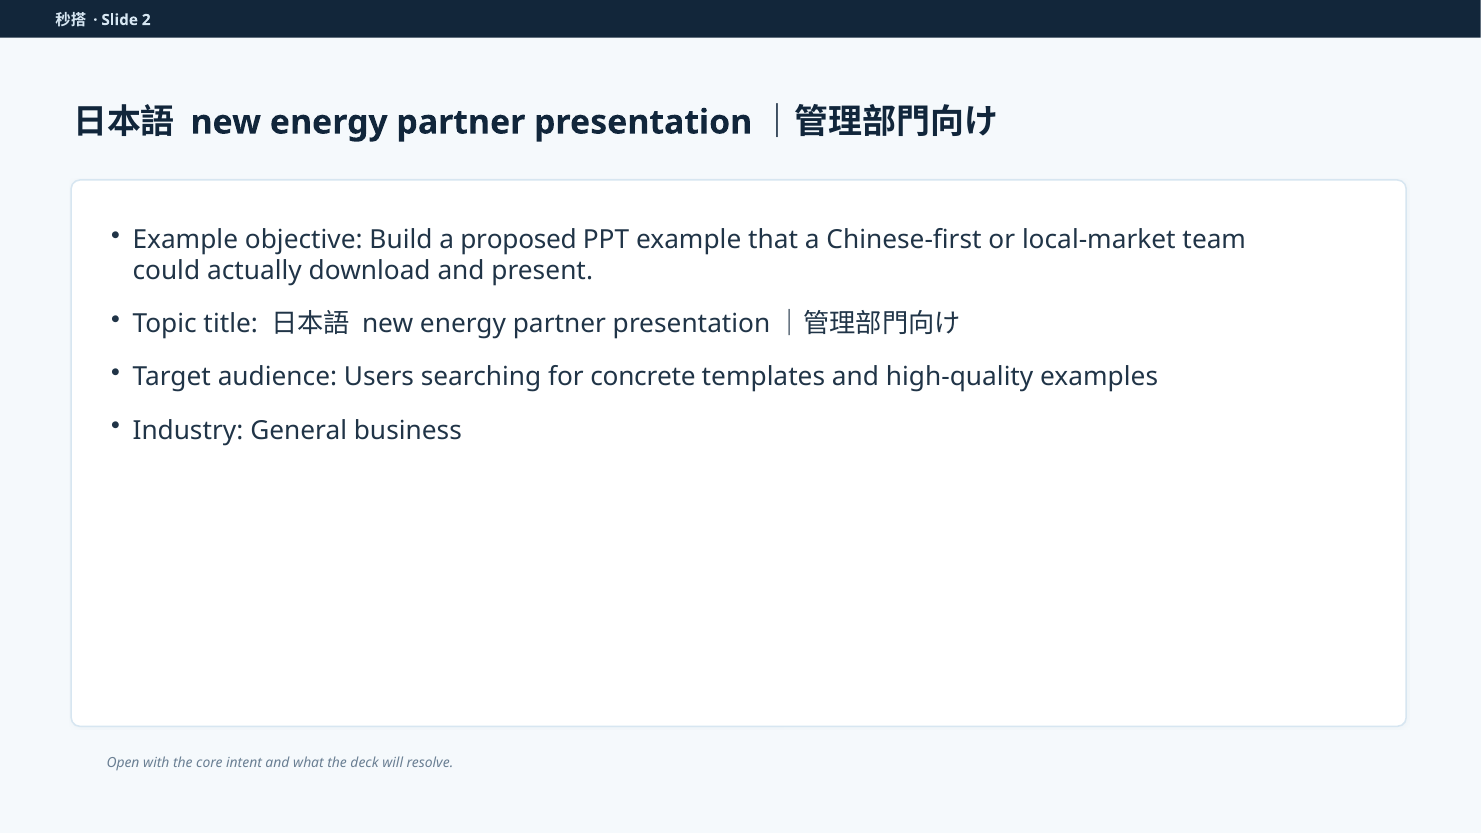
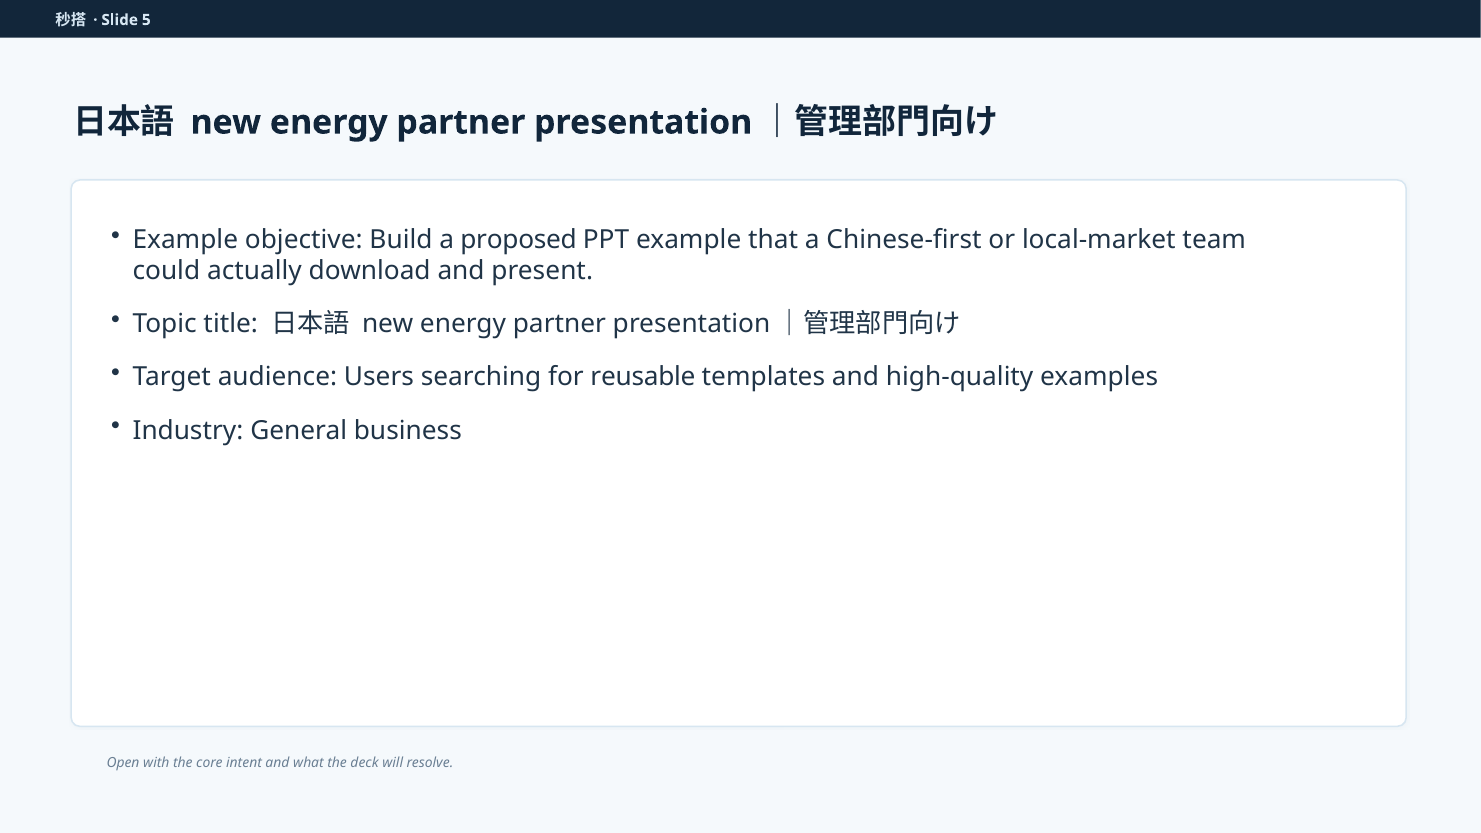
2: 2 -> 5 (146, 20)
concrete: concrete -> reusable (643, 377)
